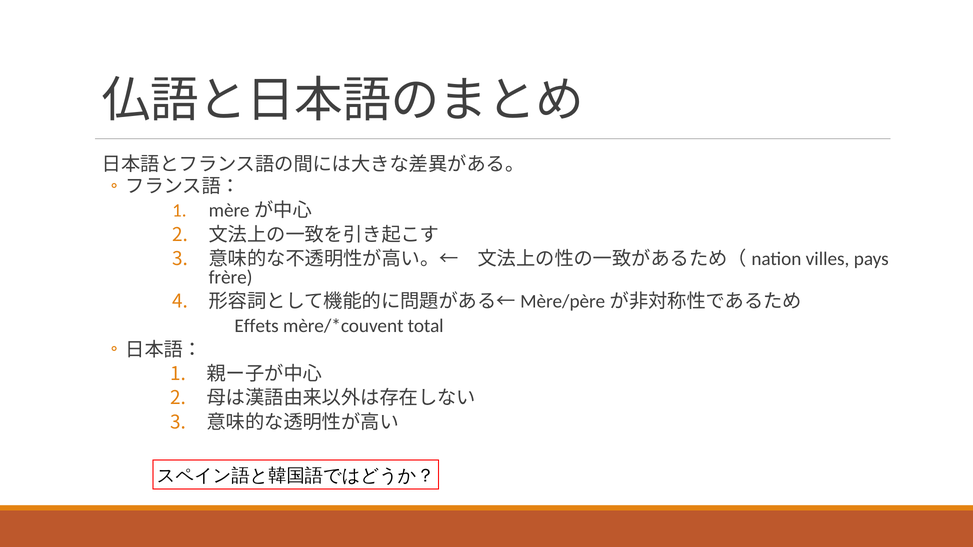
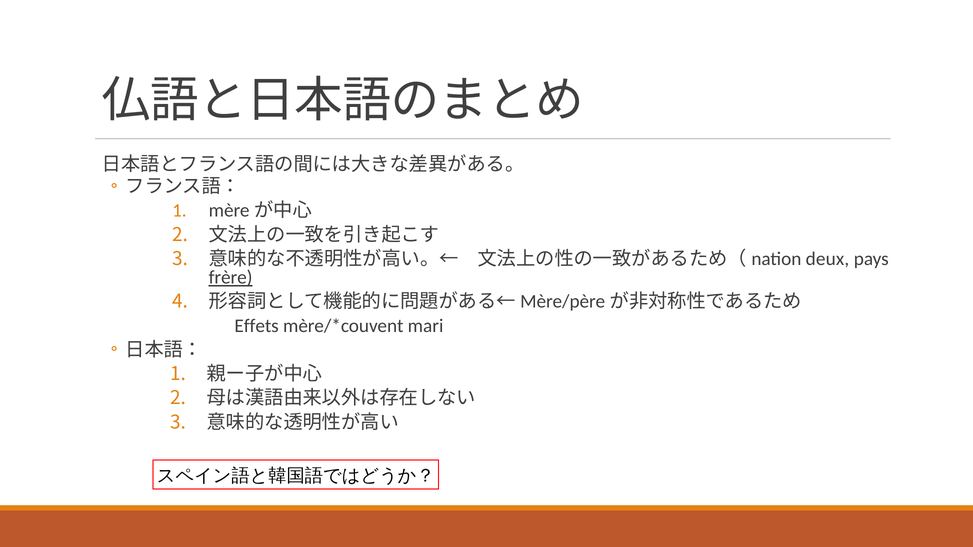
villes: villes -> deux (827, 259)
frère underline: none -> present (231, 278)
total: total -> mari (426, 326)
